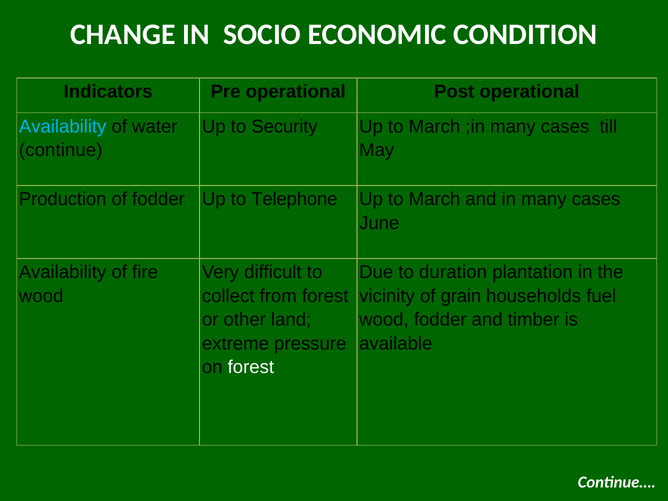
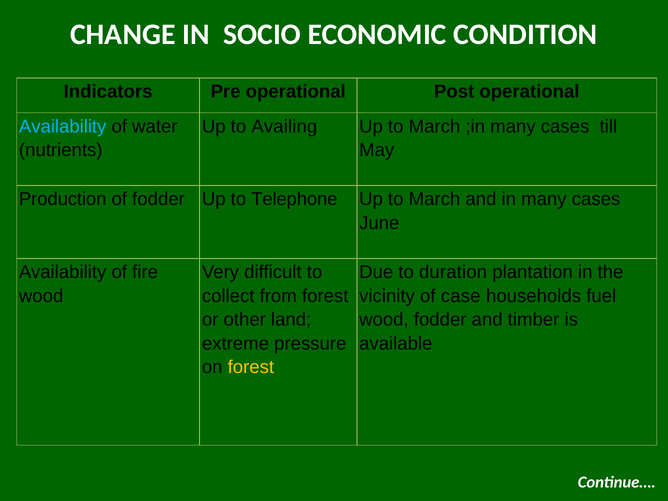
Security: Security -> Availing (284, 126)
continue: continue -> nutrients (61, 150)
grain: grain -> case (461, 296)
forest colour: white -> yellow (251, 367)
